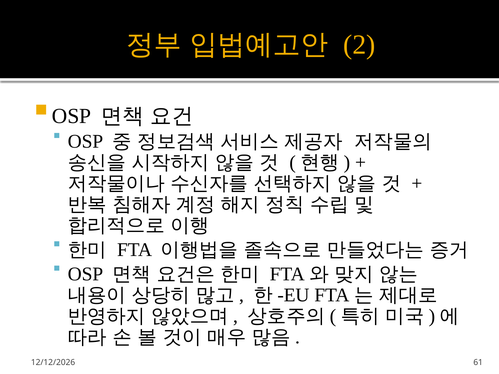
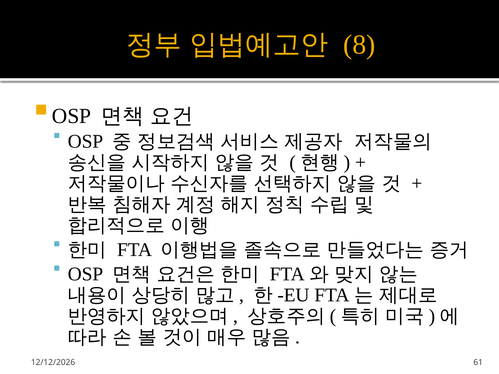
2: 2 -> 8 (359, 45)
